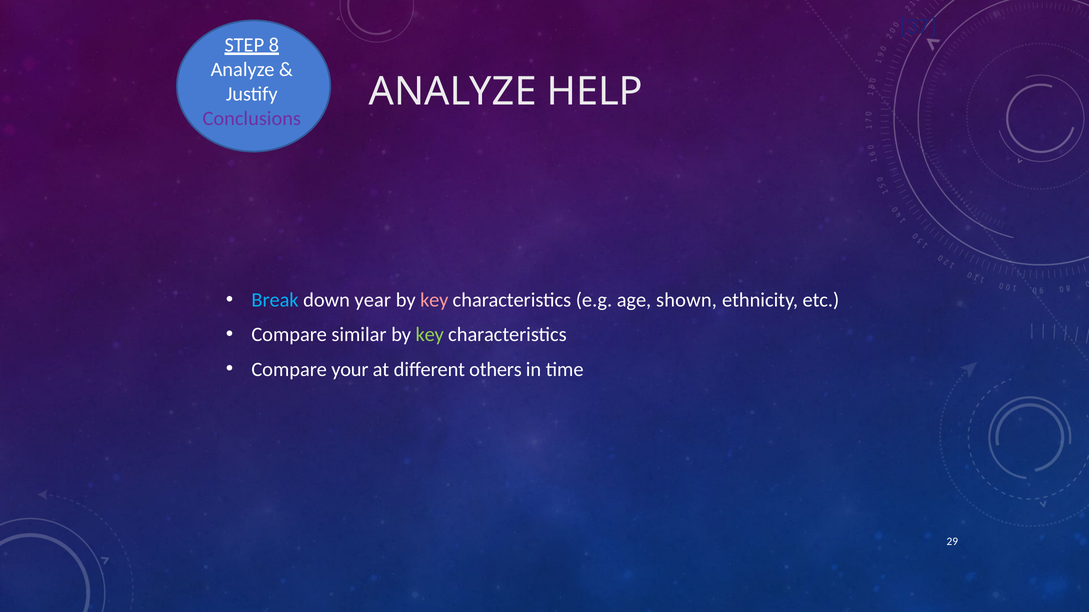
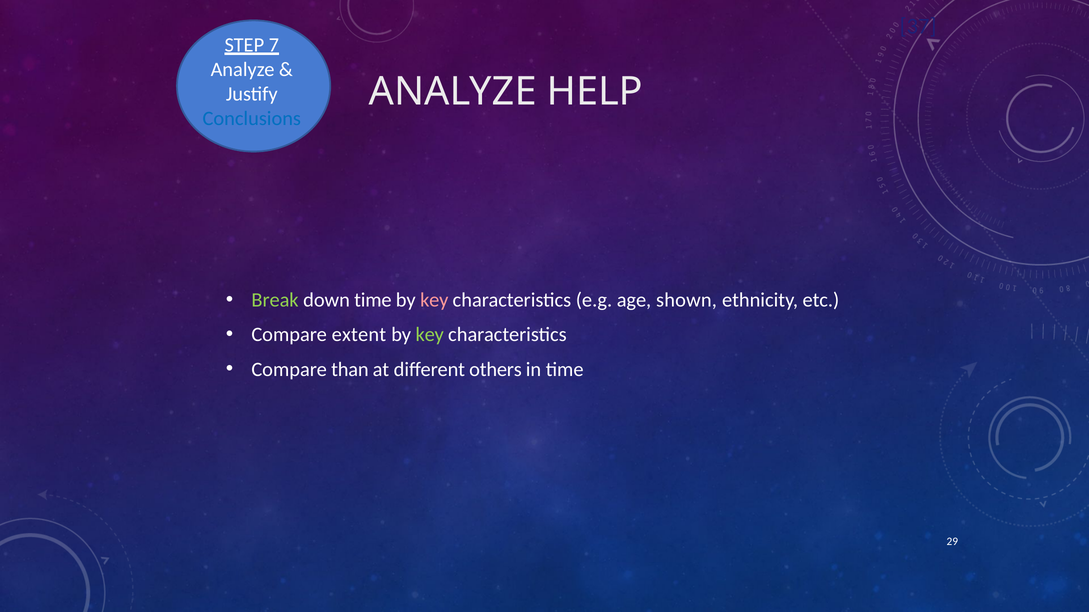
8: 8 -> 7 (274, 45)
Conclusions colour: purple -> blue (252, 118)
Break colour: light blue -> light green (275, 300)
down year: year -> time (373, 300)
similar: similar -> extent (359, 335)
your: your -> than (350, 370)
